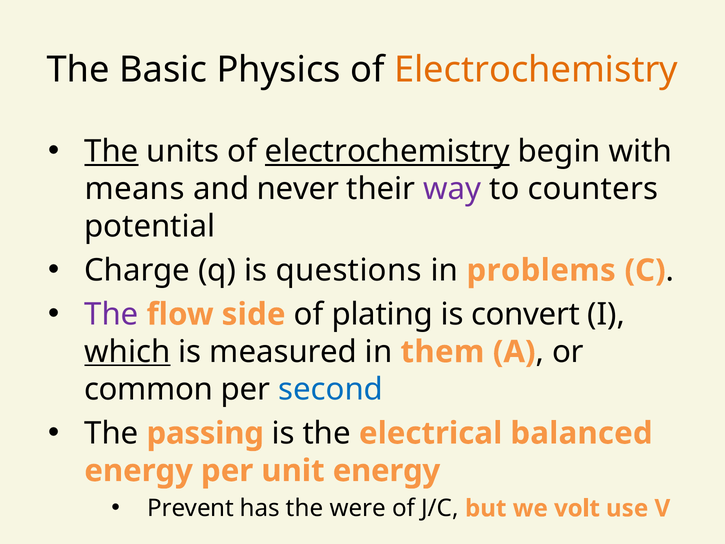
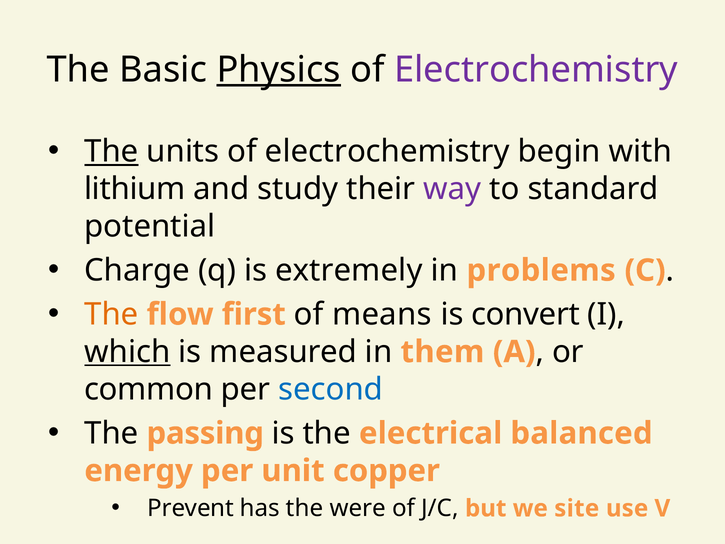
Physics underline: none -> present (279, 70)
Electrochemistry colour: orange -> purple (536, 70)
electrochemistry underline: present -> none (387, 151)
means: means -> lithium (135, 189)
never: never -> study (298, 189)
counters: counters -> standard (593, 189)
questions: questions -> extremely (349, 270)
The colour: purple -> orange (111, 314)
side: side -> first (254, 314)
plating: plating -> means (382, 314)
unit energy: energy -> copper (386, 471)
volt: volt -> site (577, 508)
